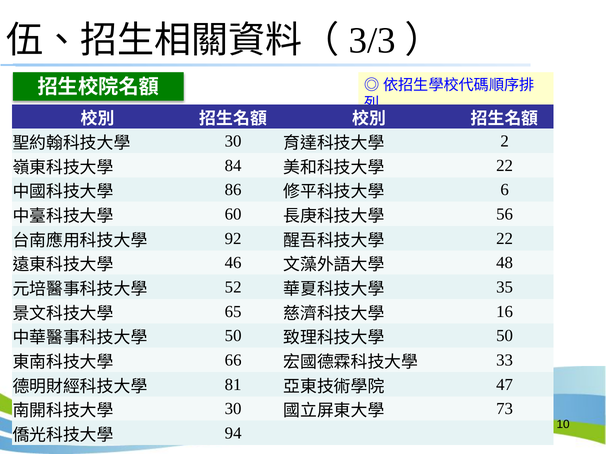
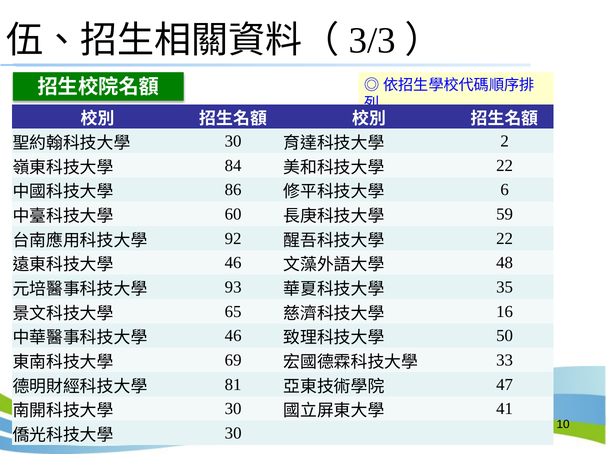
56: 56 -> 59 (505, 214)
52: 52 -> 93 (233, 288)
50: 50 -> 46 (233, 336)
66: 66 -> 69 (233, 361)
73: 73 -> 41 (505, 409)
94: 94 -> 30 (233, 434)
